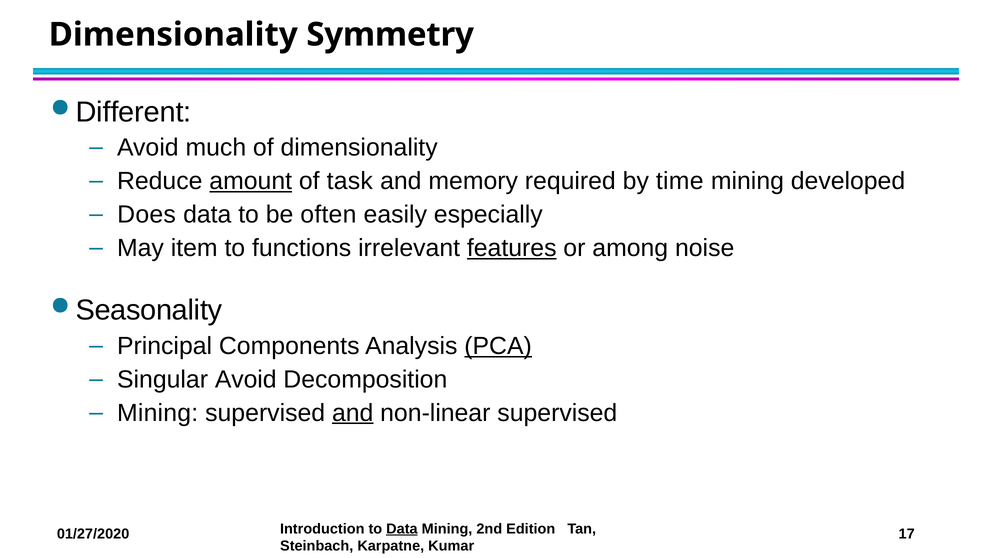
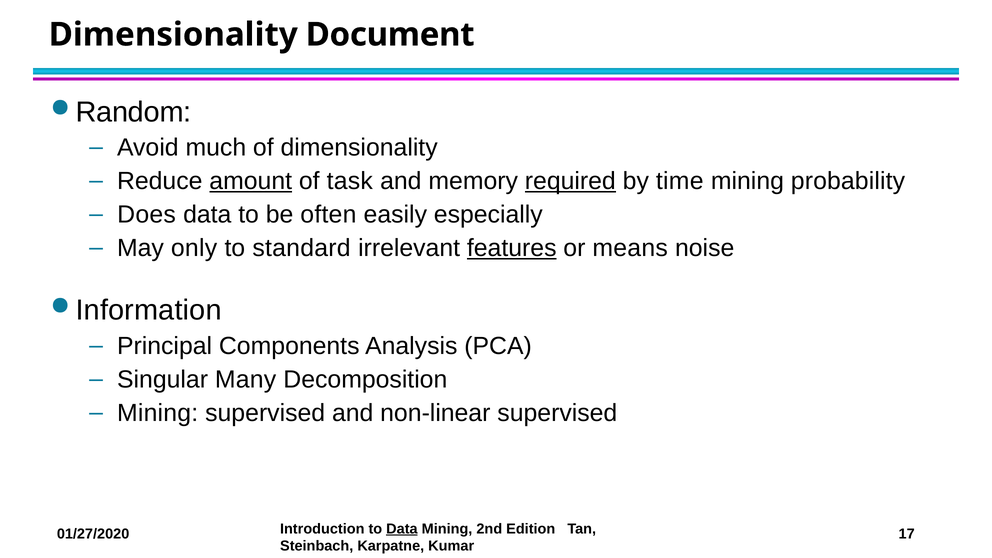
Symmetry: Symmetry -> Document (390, 35)
Different: Different -> Random (134, 112)
required underline: none -> present (570, 181)
developed: developed -> probability (848, 181)
item: item -> only (194, 248)
functions: functions -> standard (302, 248)
among: among -> means (630, 248)
Seasonality: Seasonality -> Information (149, 310)
PCA underline: present -> none (498, 346)
Singular Avoid: Avoid -> Many (246, 379)
and underline: present -> none (353, 413)
